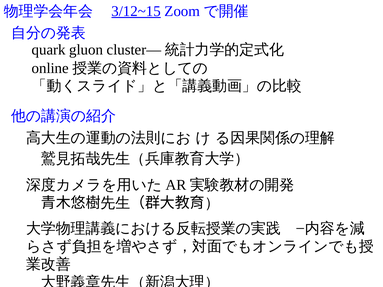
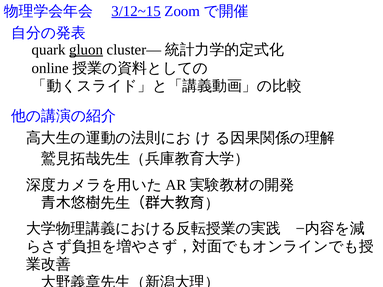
gluon underline: none -> present (86, 50)
